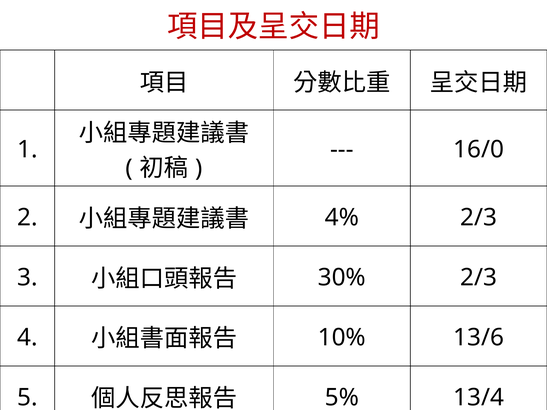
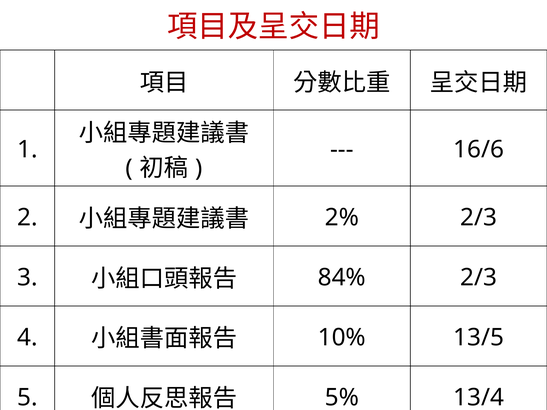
16/0: 16/0 -> 16/6 (479, 150)
4%: 4% -> 2% (342, 218)
30%: 30% -> 84% (342, 278)
13/6: 13/6 -> 13/5 (479, 338)
